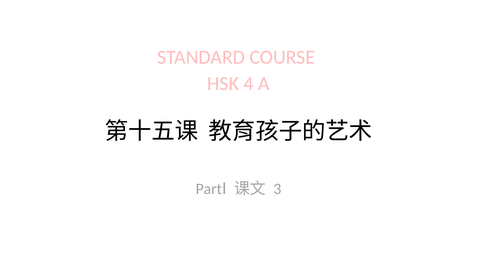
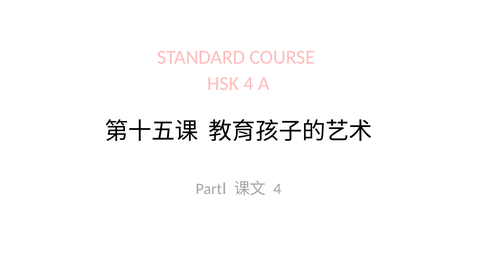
3: 3 -> 4 (277, 189)
